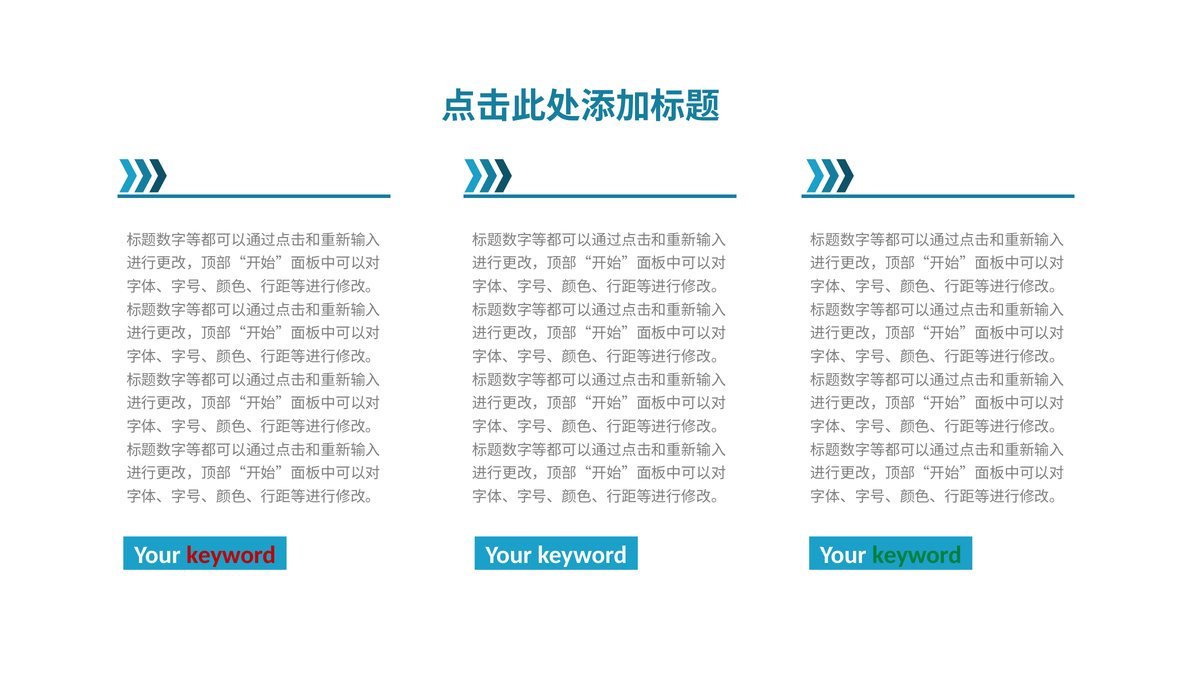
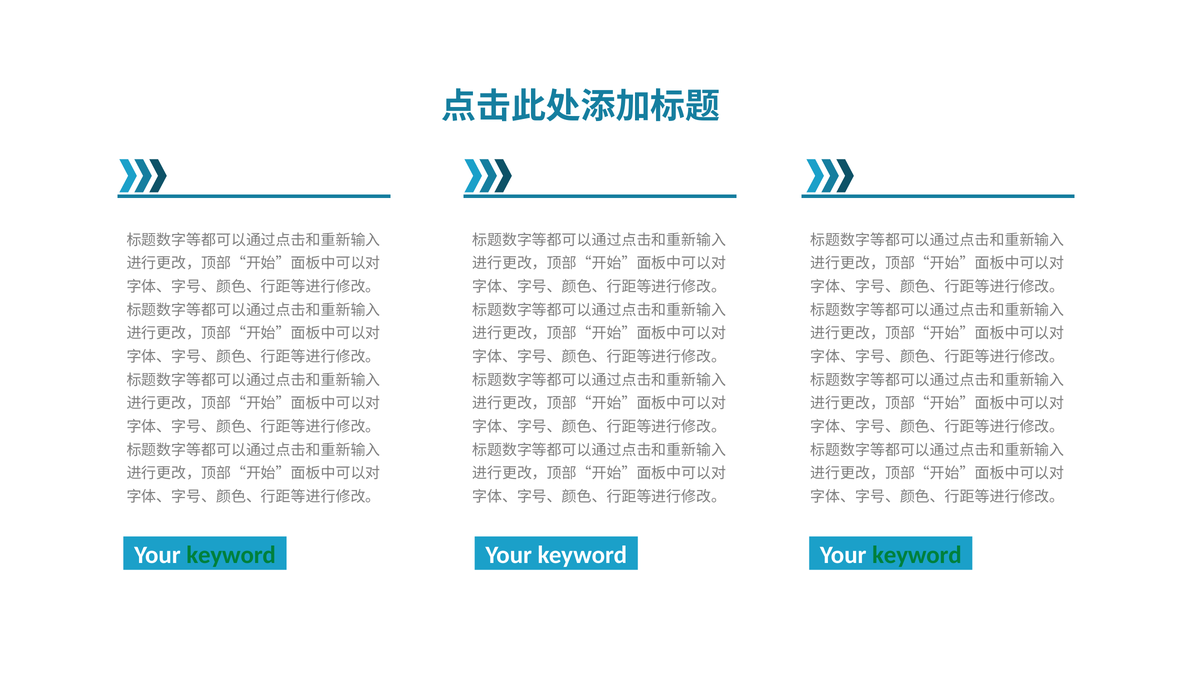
keyword colour: red -> green (231, 555)
